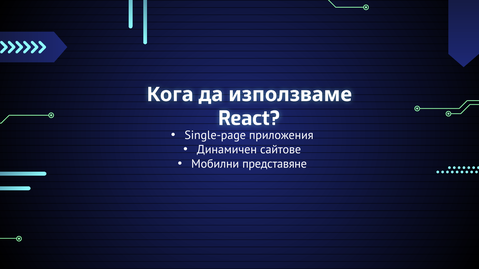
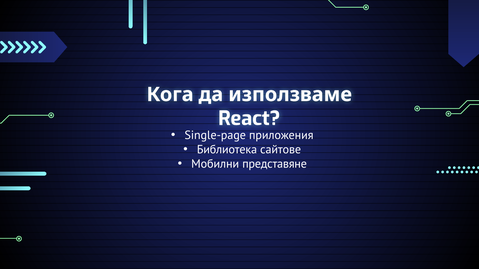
Динамичен: Динамичен -> Библиотека (227, 150)
